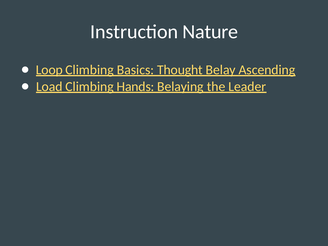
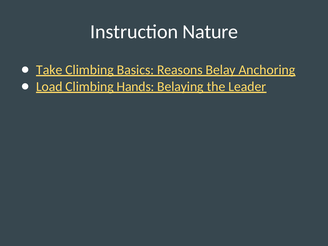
Loop: Loop -> Take (49, 70)
Thought: Thought -> Reasons (180, 70)
Ascending: Ascending -> Anchoring (267, 70)
